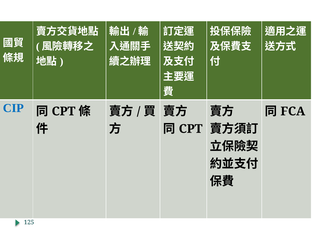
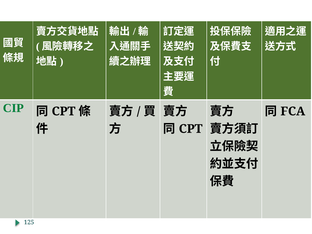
CIP colour: blue -> green (13, 108)
